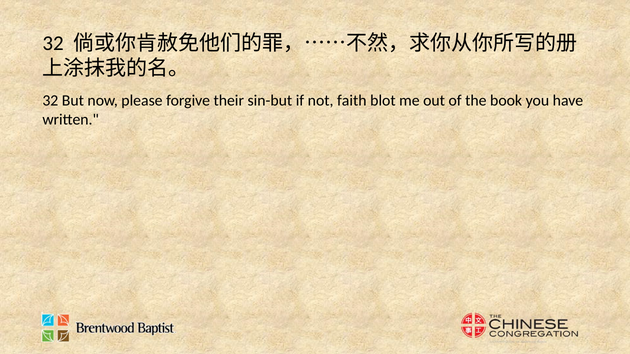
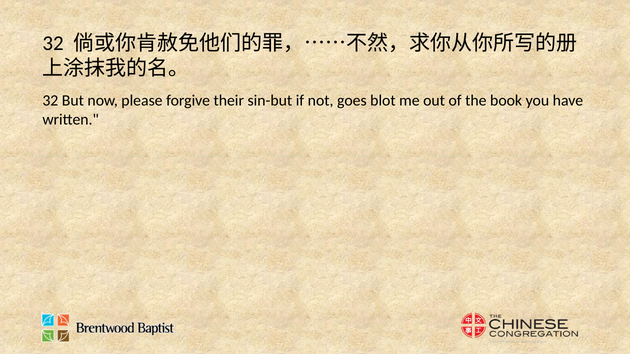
faith: faith -> goes (352, 101)
